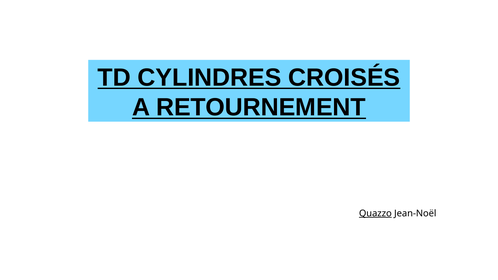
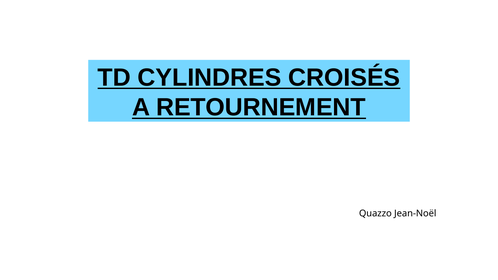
Quazzo underline: present -> none (375, 213)
